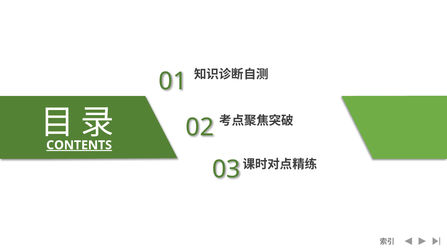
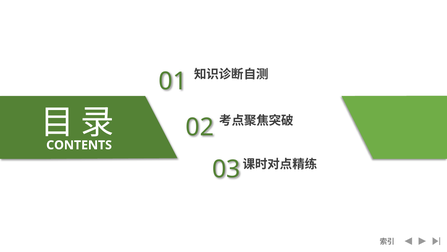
CONTENTS underline: present -> none (79, 145)
